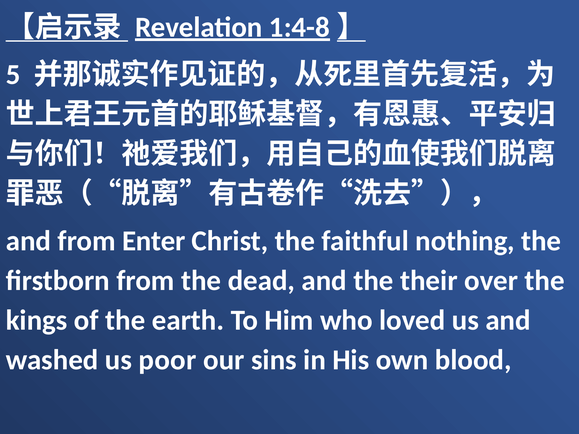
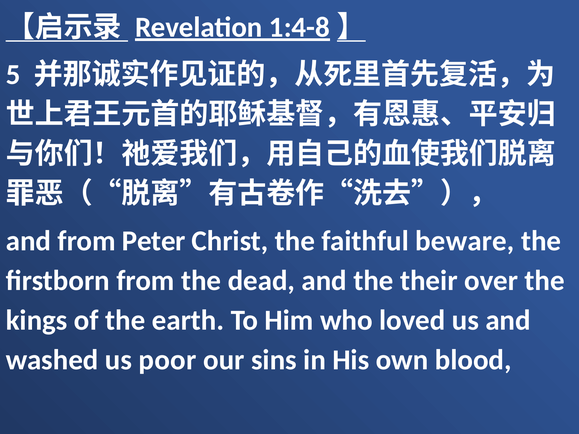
Enter: Enter -> Peter (154, 241)
nothing: nothing -> beware (465, 241)
